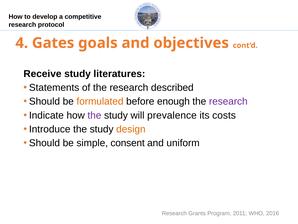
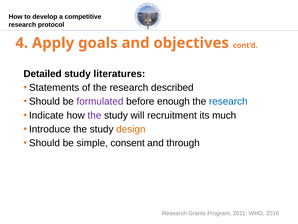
Gates: Gates -> Apply (53, 43)
Receive: Receive -> Detailed (43, 74)
formulated colour: orange -> purple (100, 101)
research colour: purple -> blue (228, 101)
prevalence: prevalence -> recruitment (172, 115)
costs: costs -> much (224, 115)
uniform: uniform -> through (183, 143)
